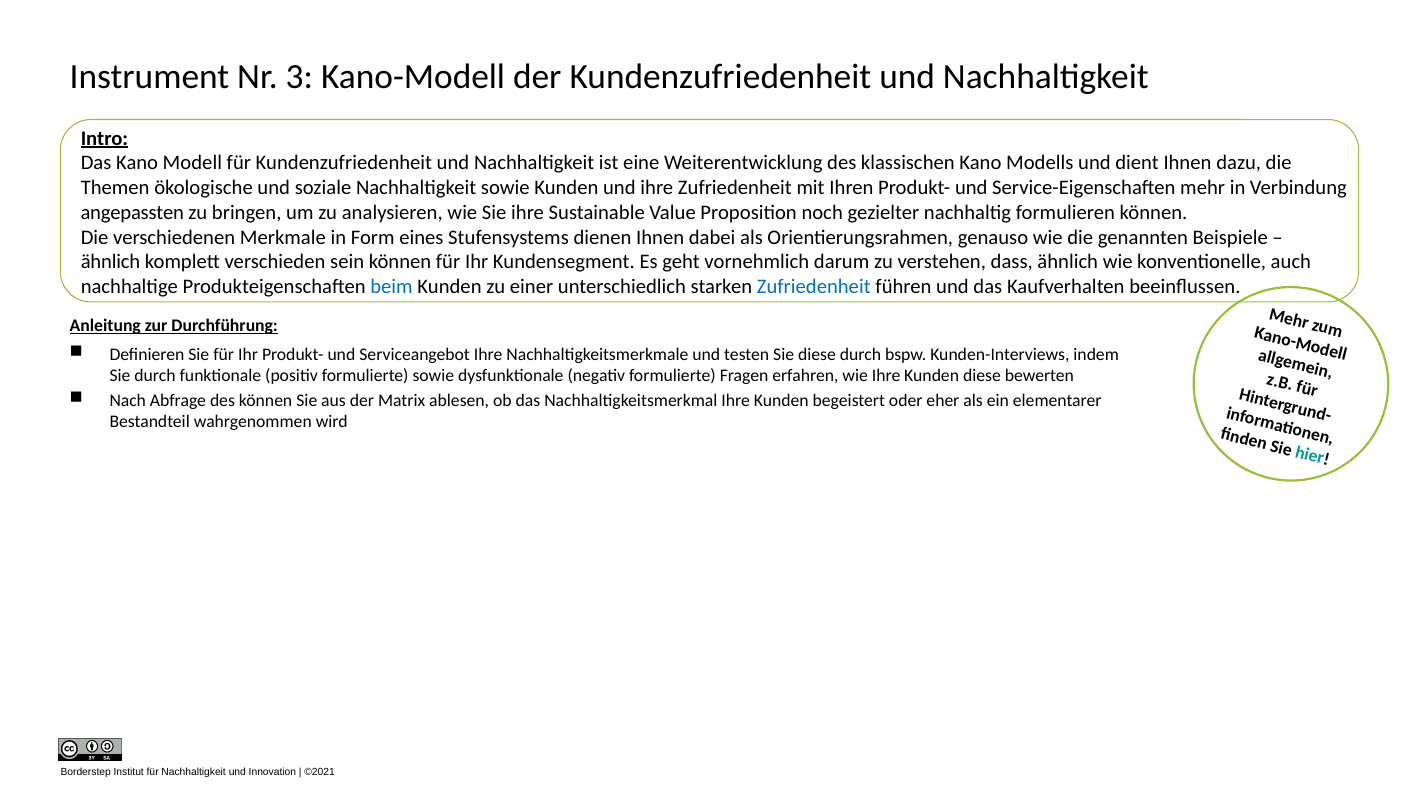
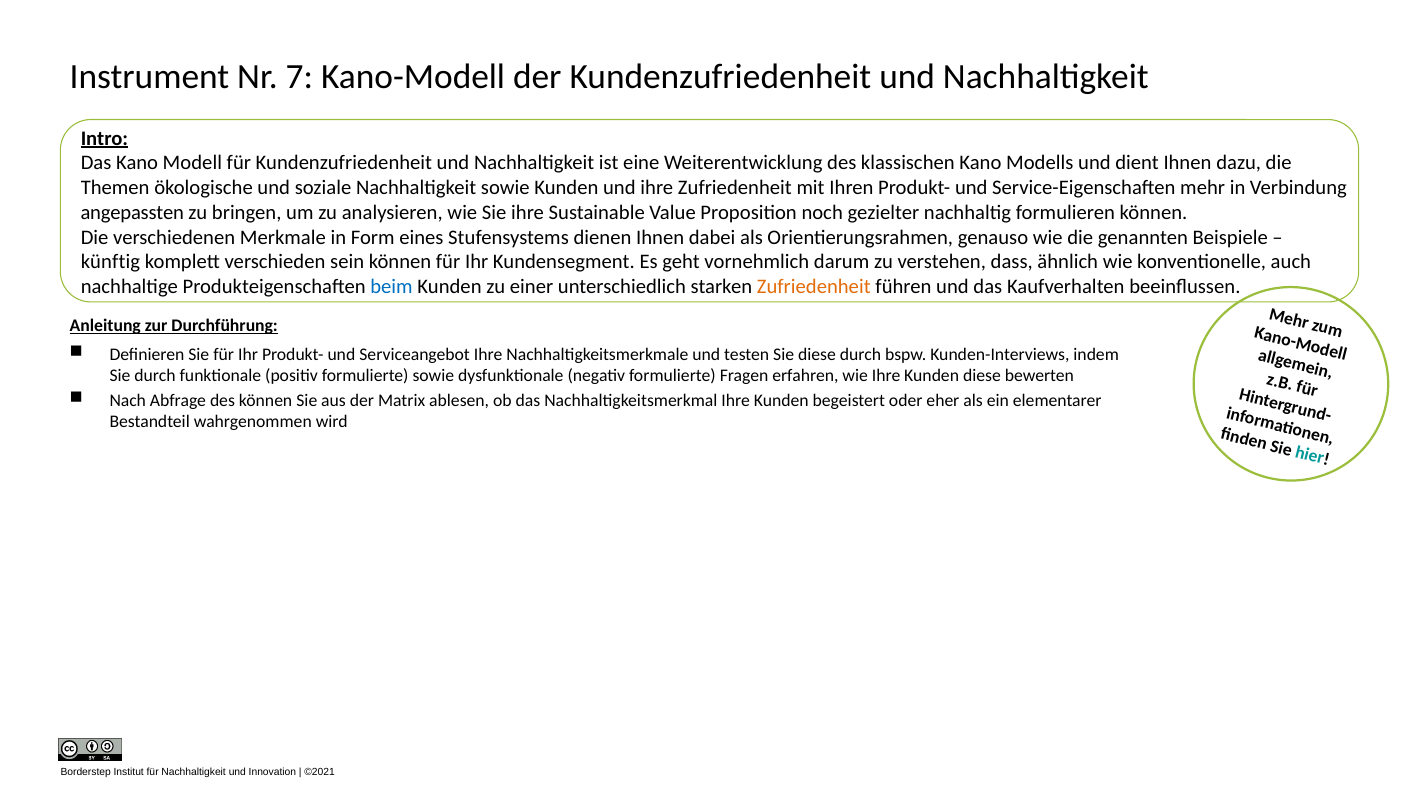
3: 3 -> 7 (299, 76)
ähnlich: ähnlich -> künftig (110, 262)
Zufriedenheit colour: blue -> orange (814, 287)
